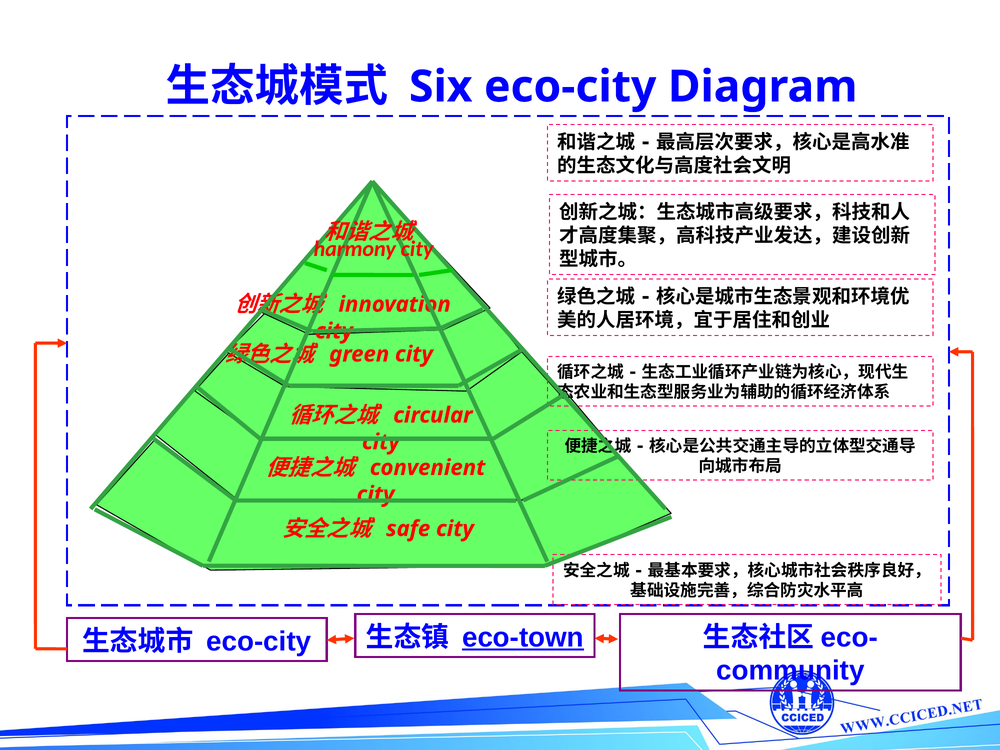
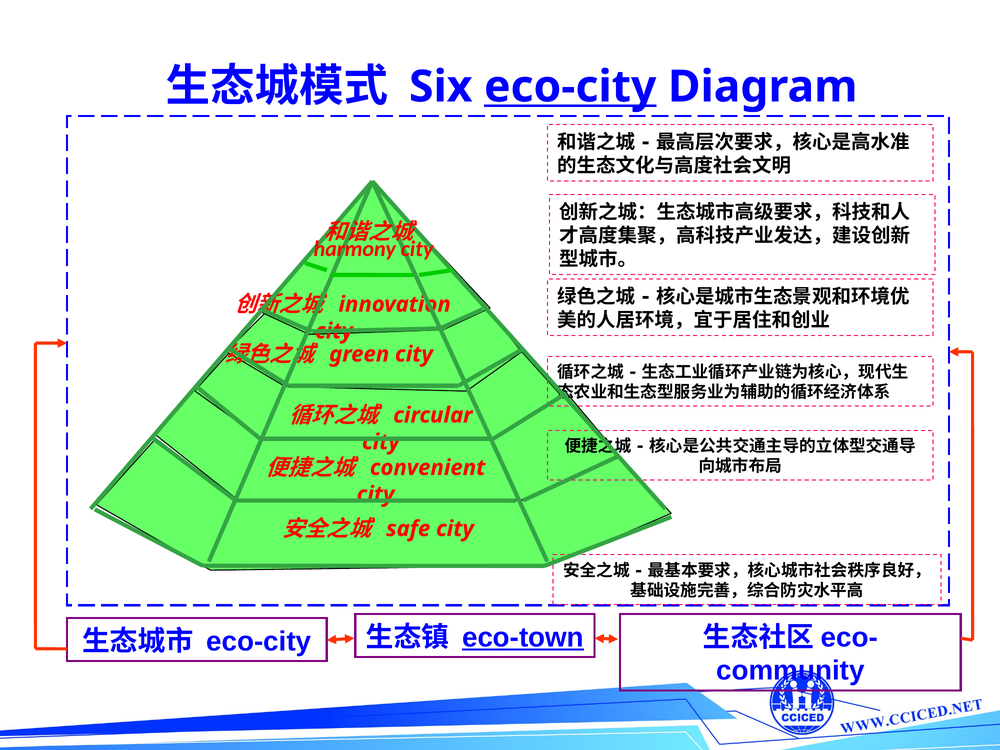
eco-city underline: none -> present (570, 87)
